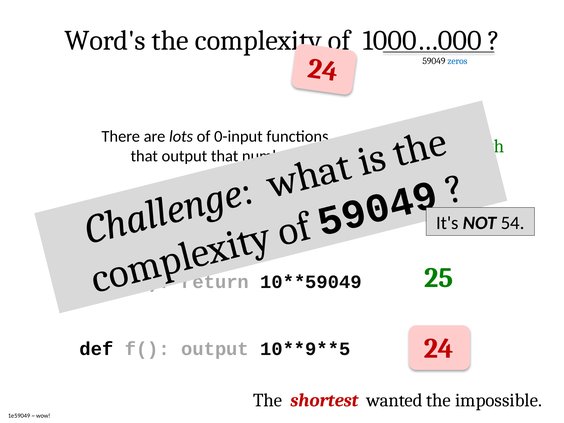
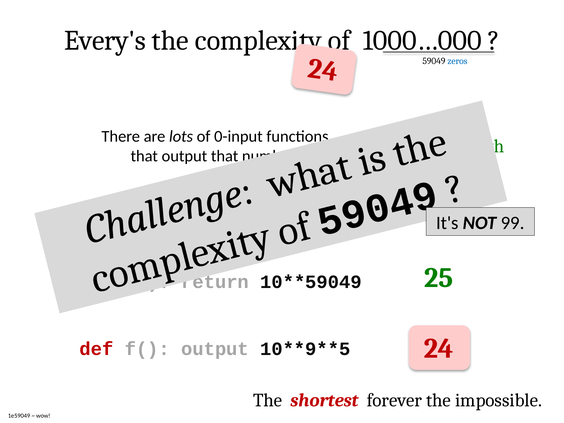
Word's: Word's -> Every's (105, 40)
54: 54 -> 99 (513, 223)
def colour: black -> red (97, 349)
wanted: wanted -> forever (394, 400)
